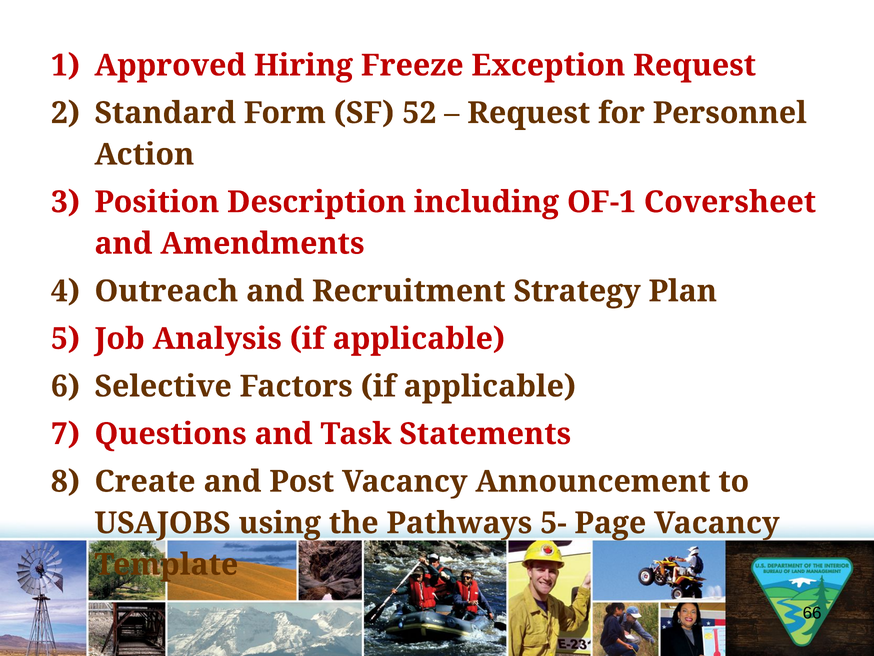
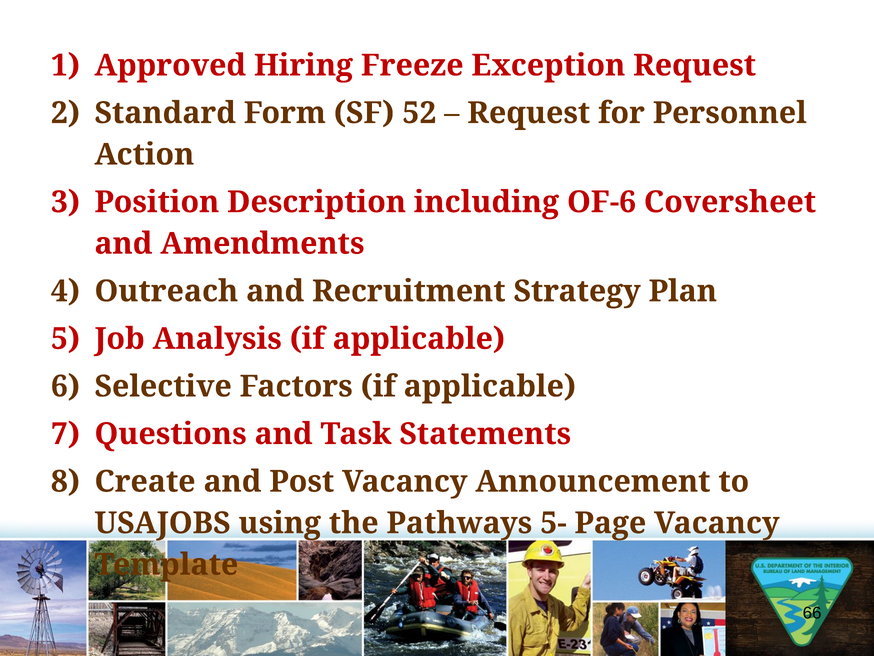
OF-1: OF-1 -> OF-6 (602, 202)
